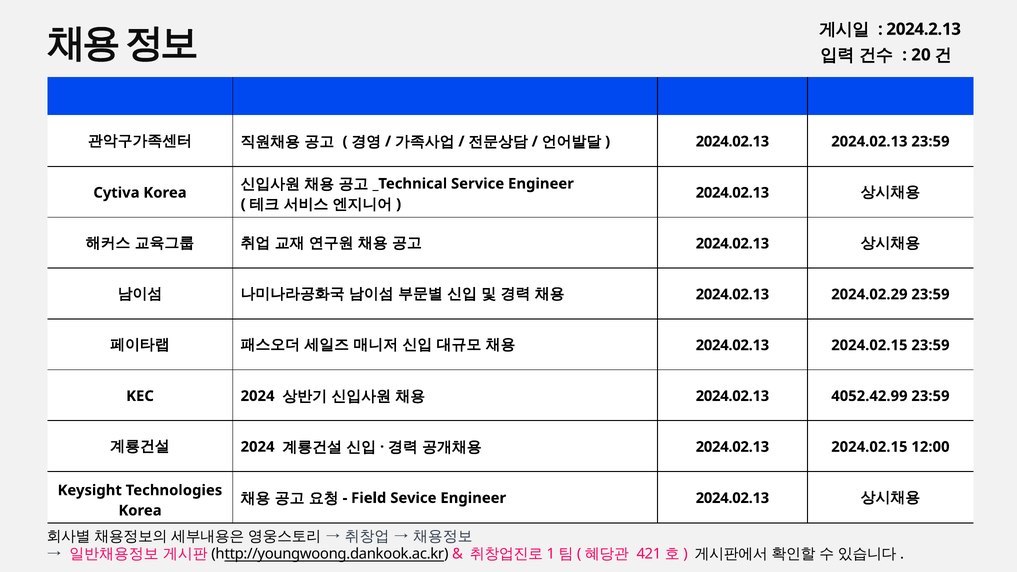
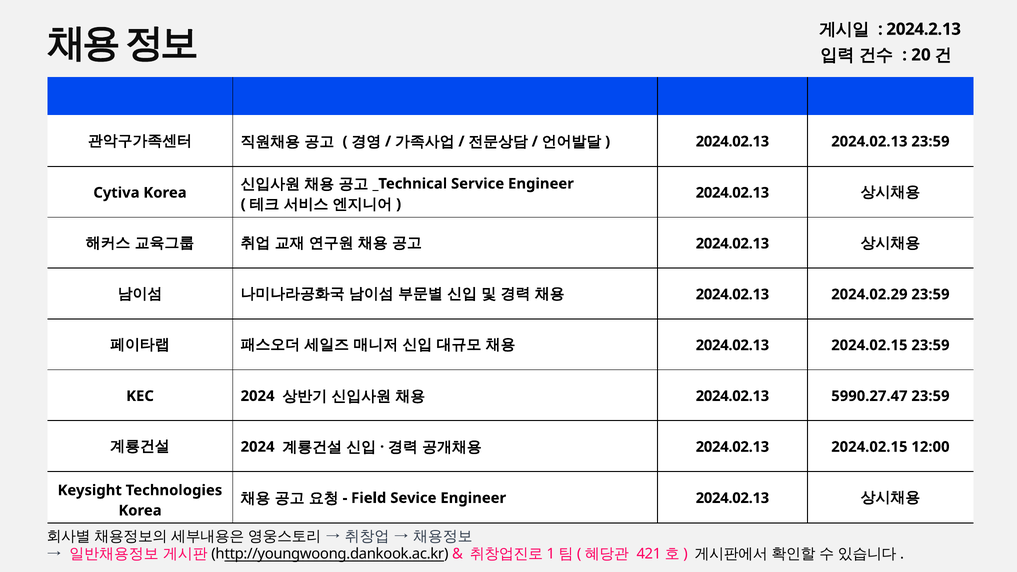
4052.42.99: 4052.42.99 -> 5990.27.47 (869, 396)
